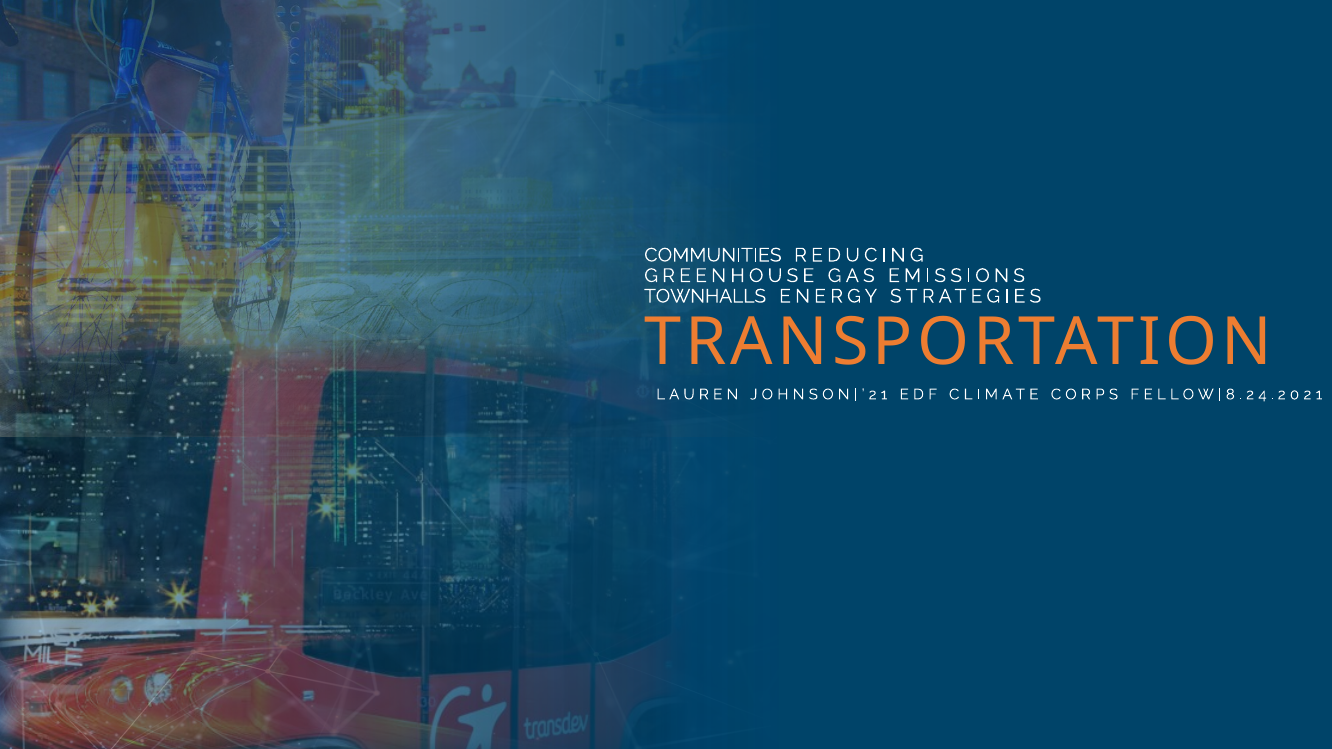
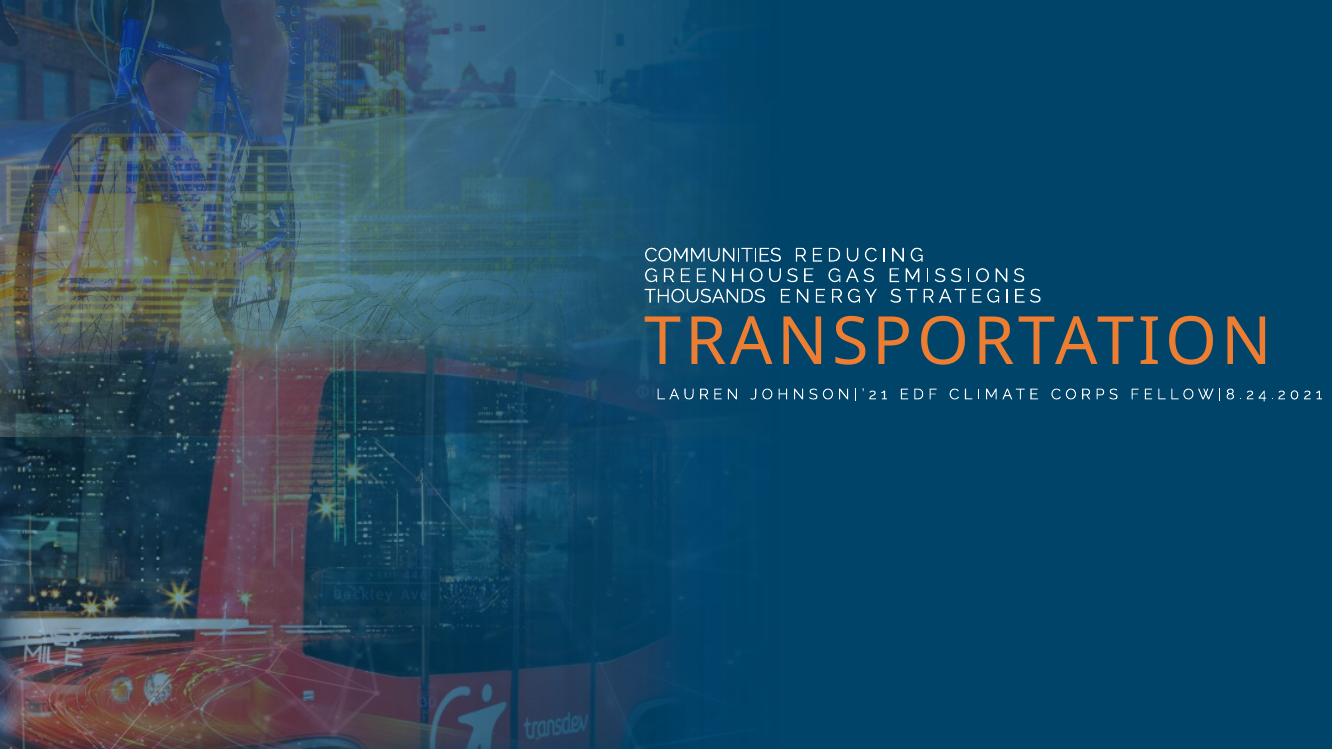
TOWNHALLS: TOWNHALLS -> THOUSANDS (705, 296)
